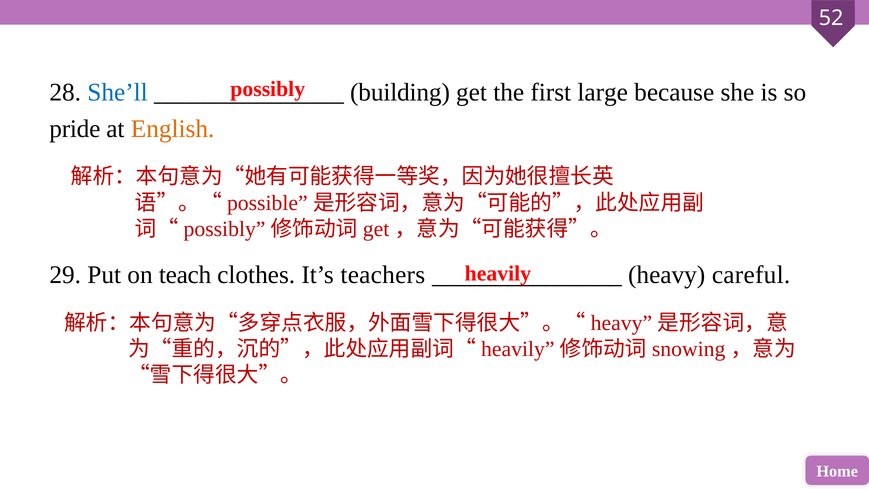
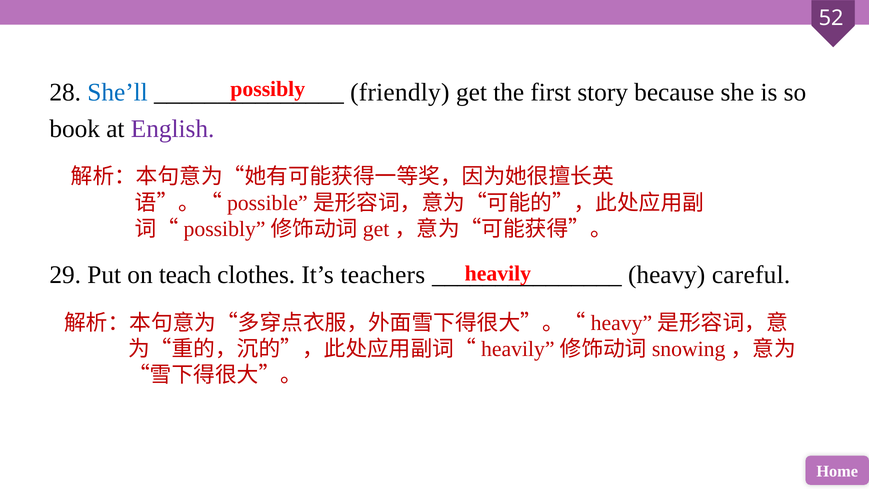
building: building -> friendly (400, 92)
large: large -> story (603, 92)
pride: pride -> book (75, 129)
English colour: orange -> purple (173, 129)
